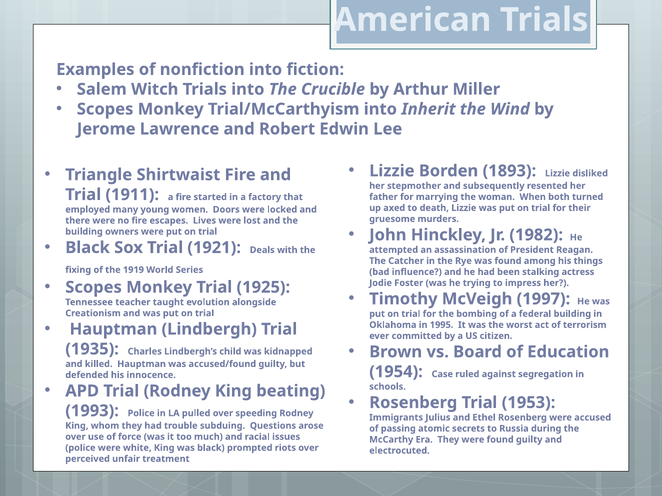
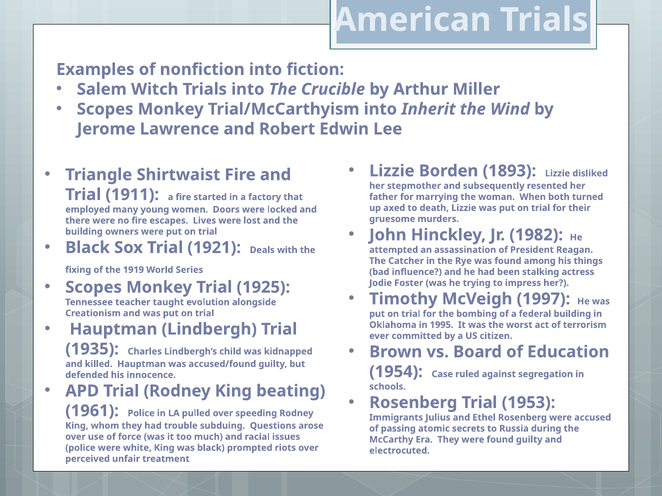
1993: 1993 -> 1961 (92, 411)
